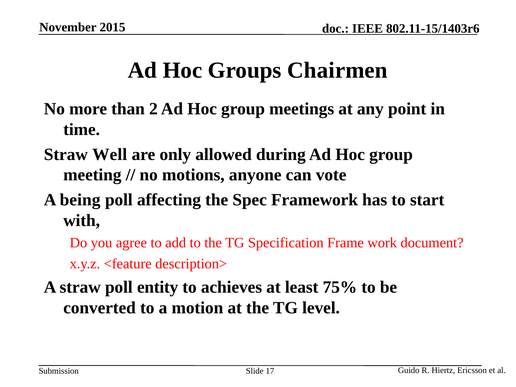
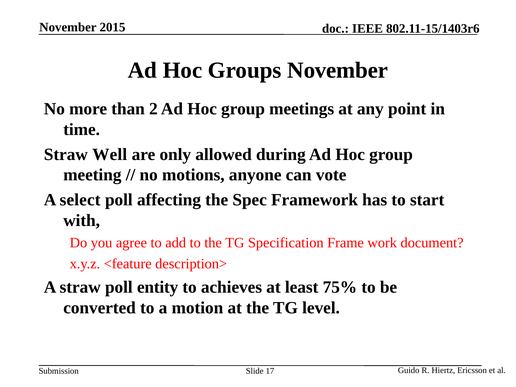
Groups Chairmen: Chairmen -> November (338, 70)
being: being -> select (80, 200)
